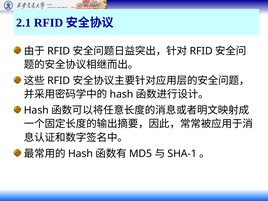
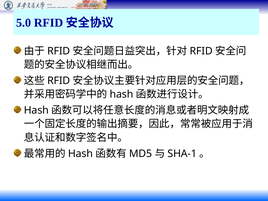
2.1: 2.1 -> 5.0 (24, 23)
